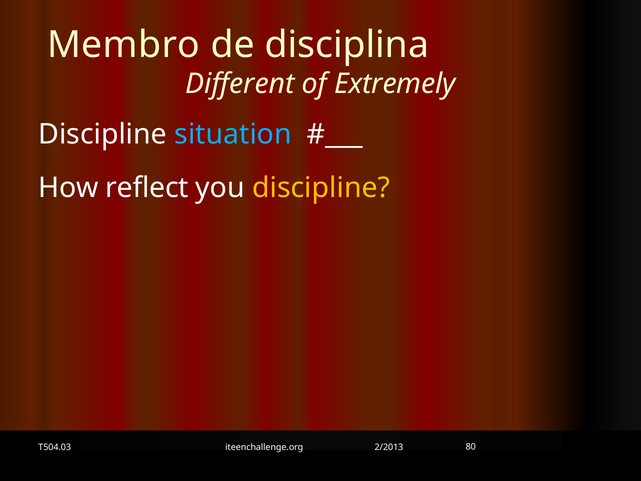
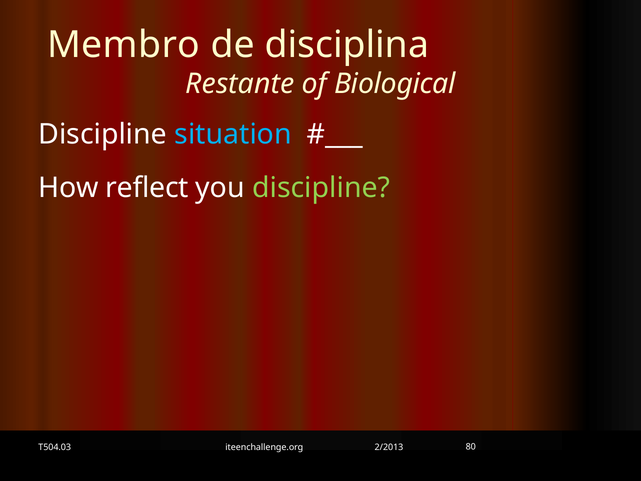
Different: Different -> Restante (240, 84)
Extremely: Extremely -> Biological (395, 84)
discipline colour: yellow -> light green (321, 188)
